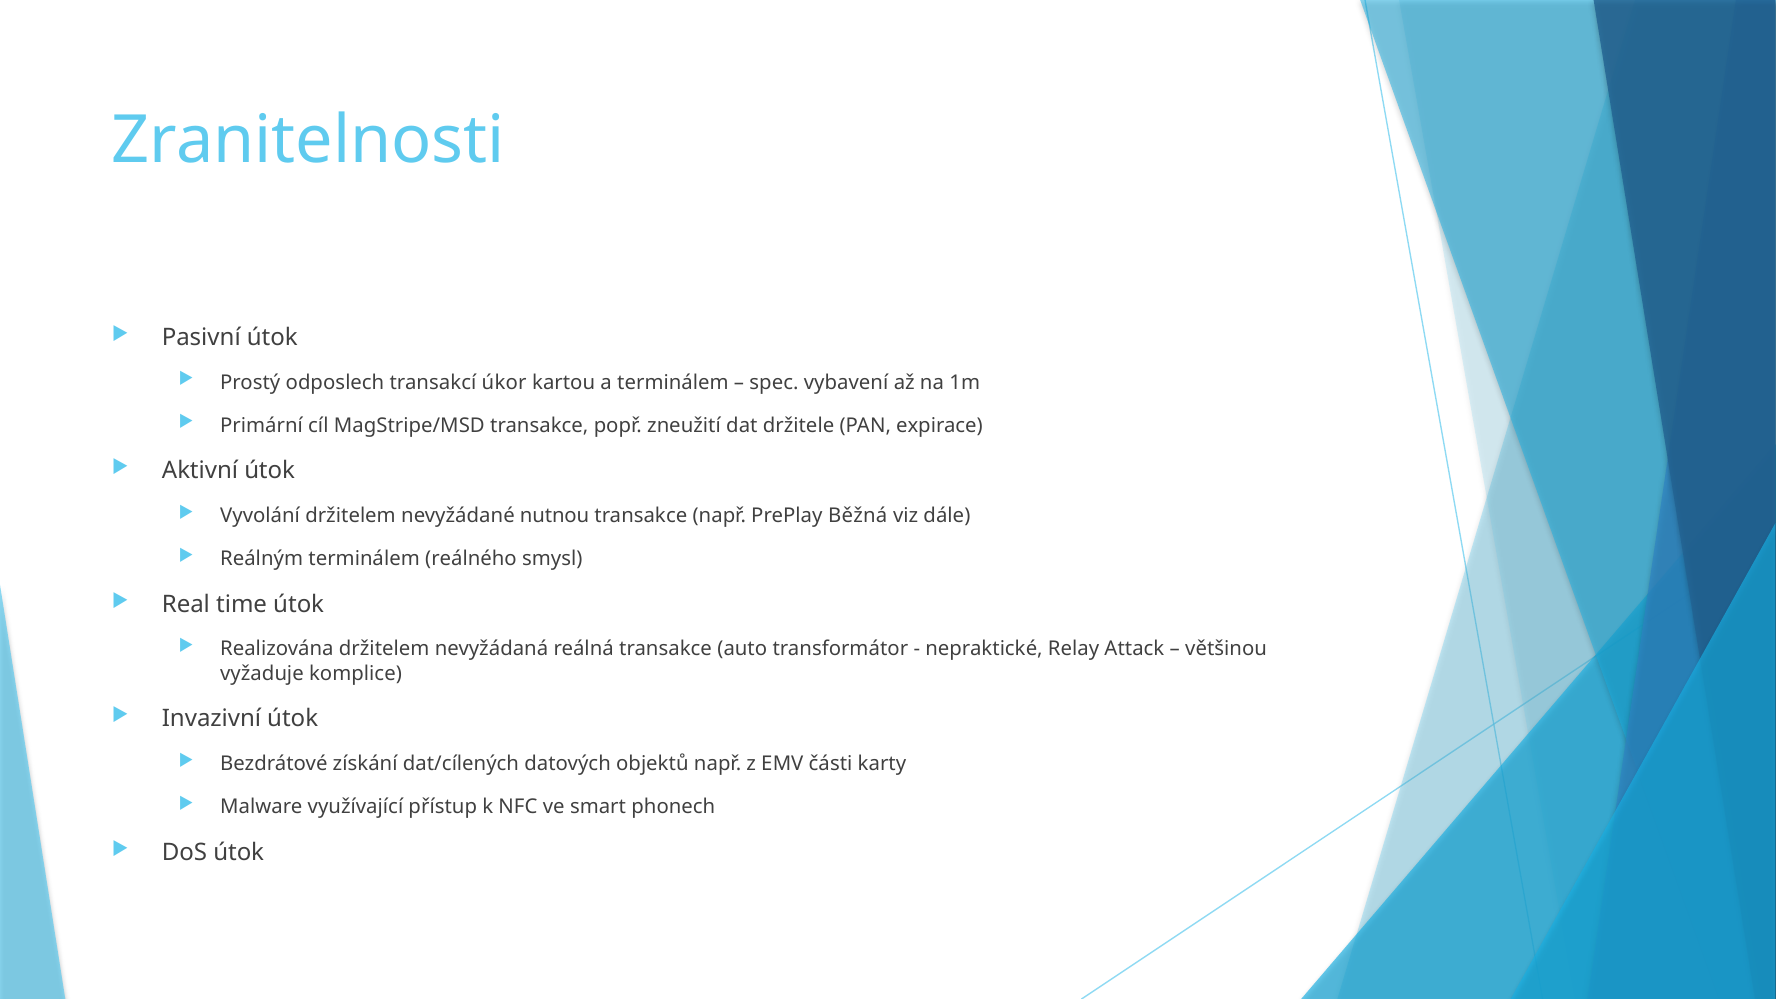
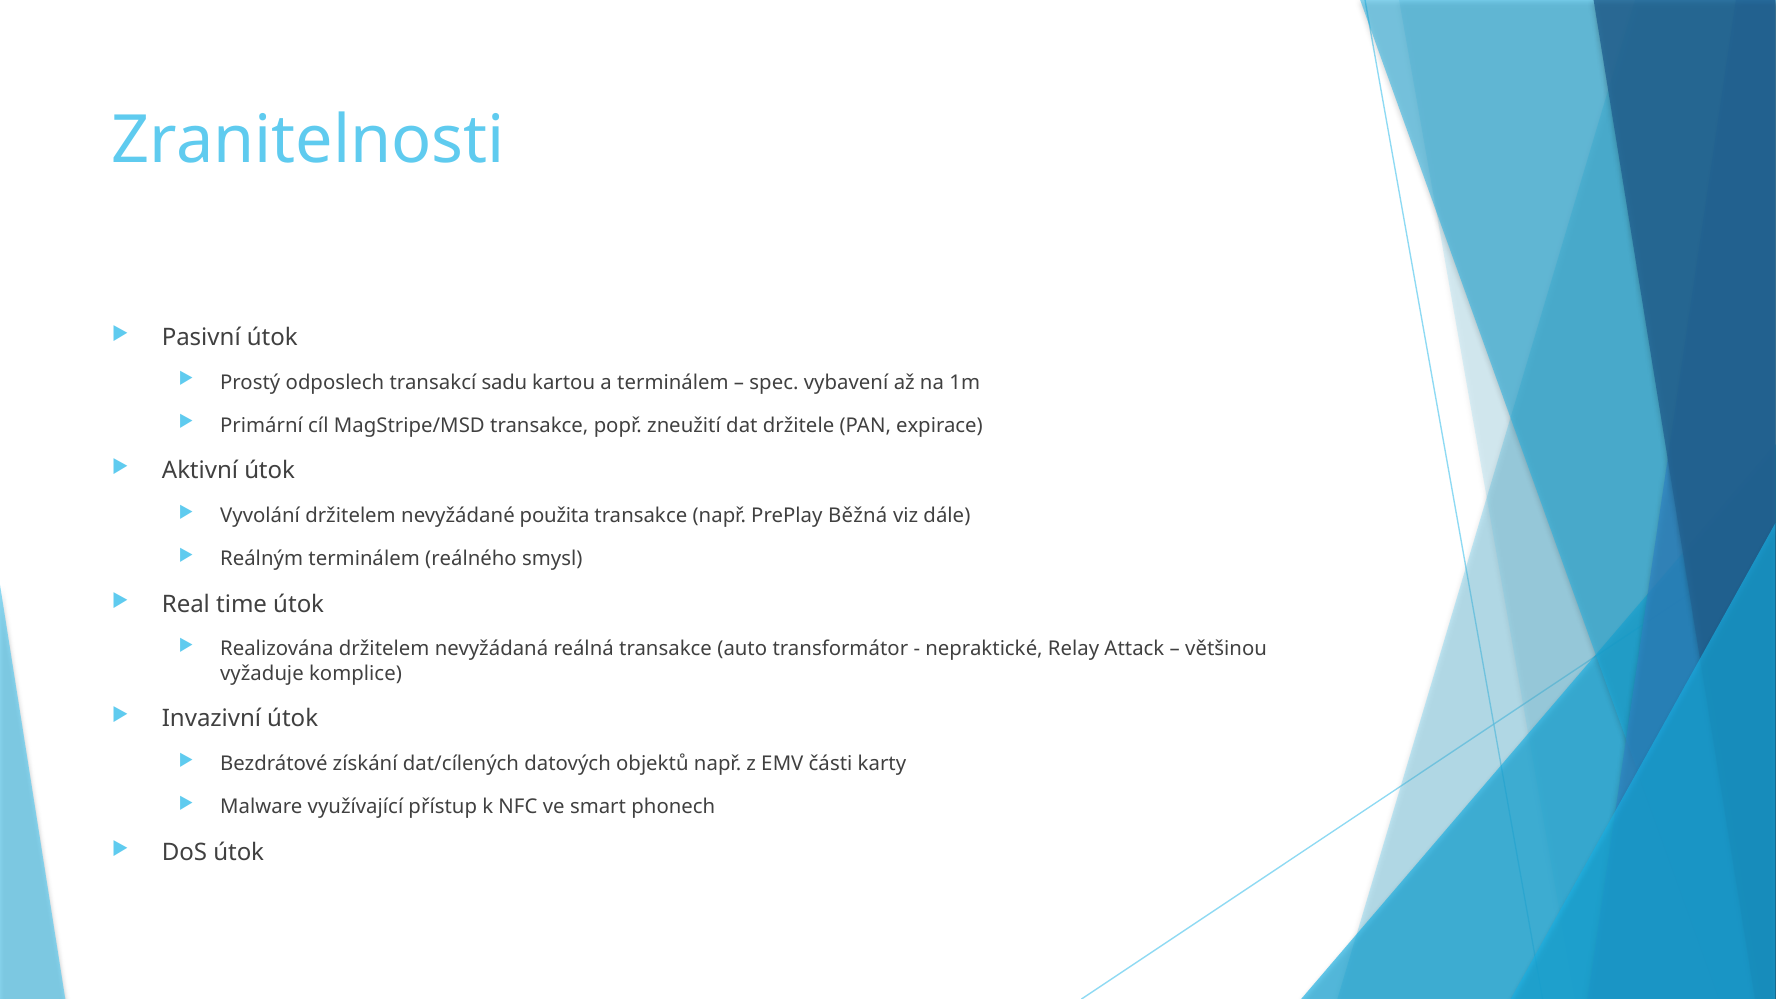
úkor: úkor -> sadu (504, 382)
nutnou: nutnou -> použita (555, 516)
